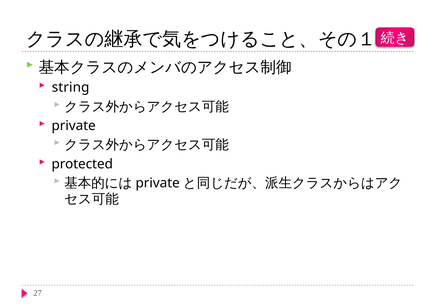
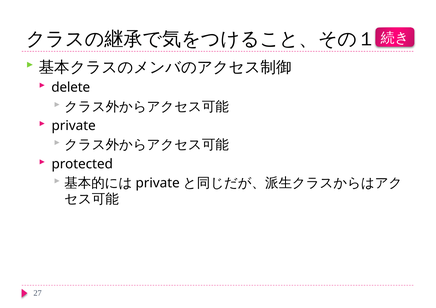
string: string -> delete (71, 88)
